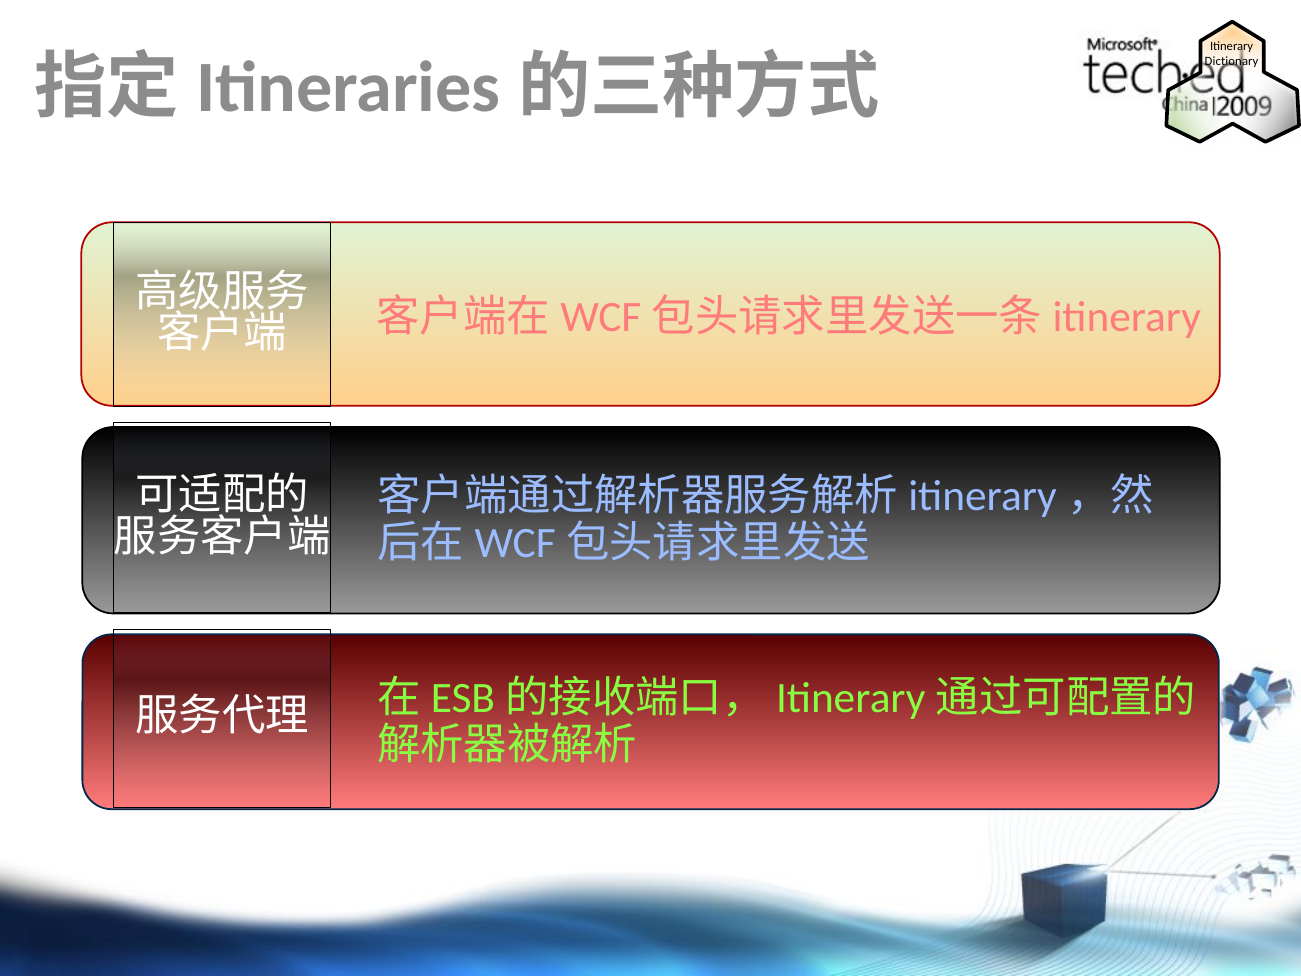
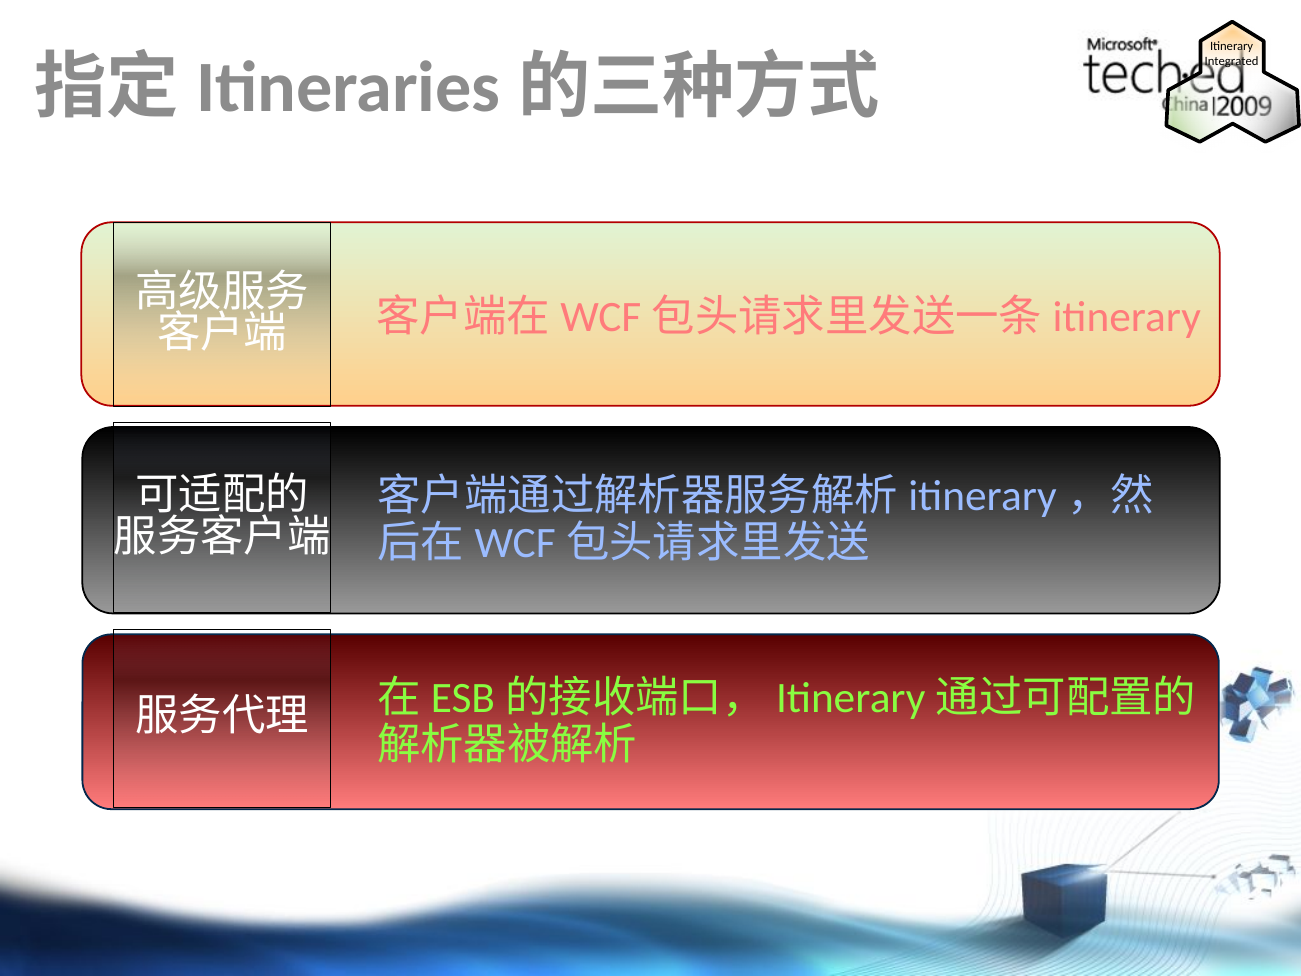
Dictionary: Dictionary -> Integrated (1232, 61)
